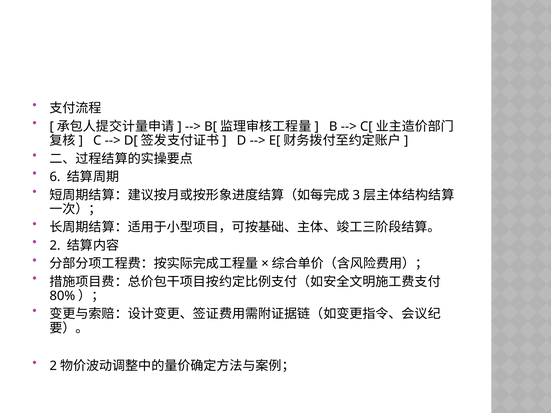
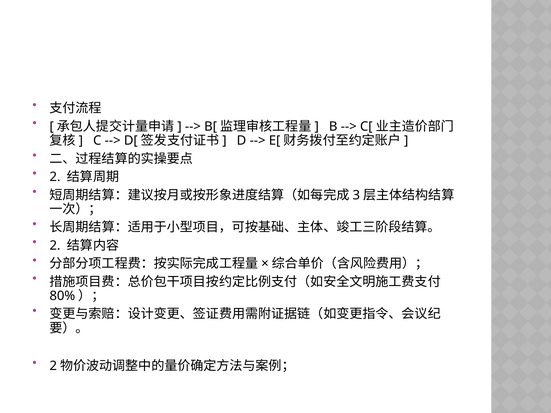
6: 6 -> 2 (55, 177)
